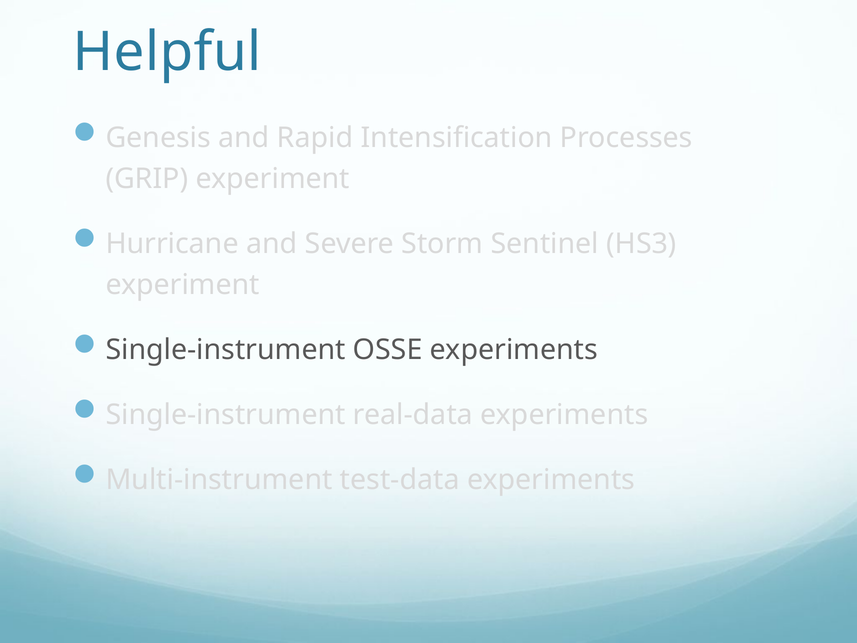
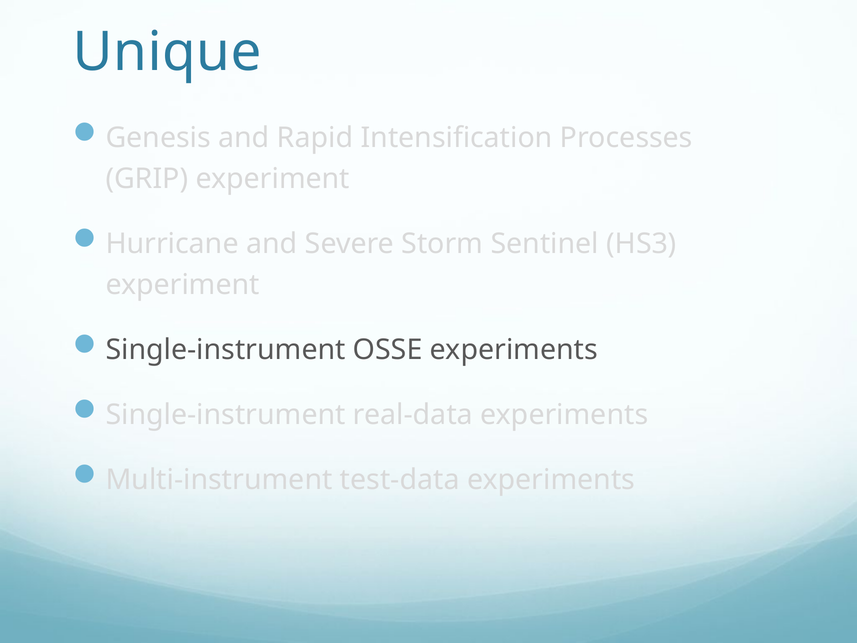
Helpful: Helpful -> Unique (167, 52)
